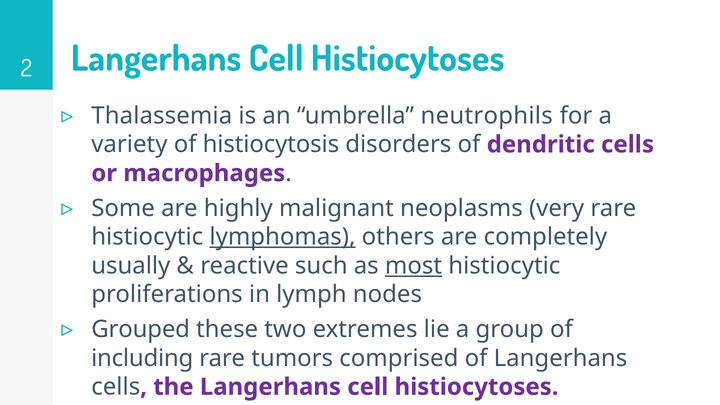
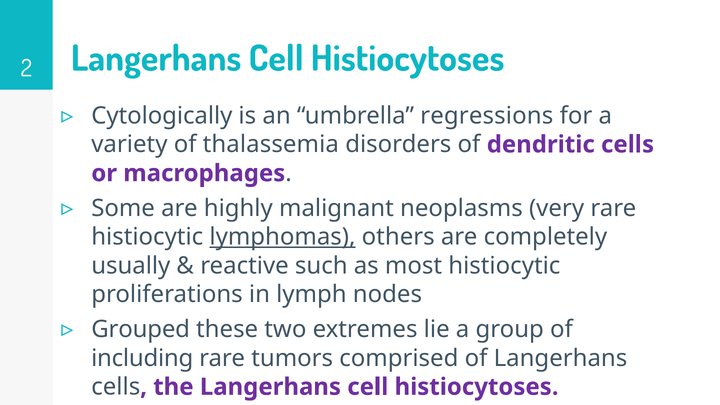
Thalassemia: Thalassemia -> Cytologically (162, 116)
neutrophils: neutrophils -> regressions (487, 116)
histiocytosis: histiocytosis -> thalassemia (271, 145)
most underline: present -> none (414, 266)
